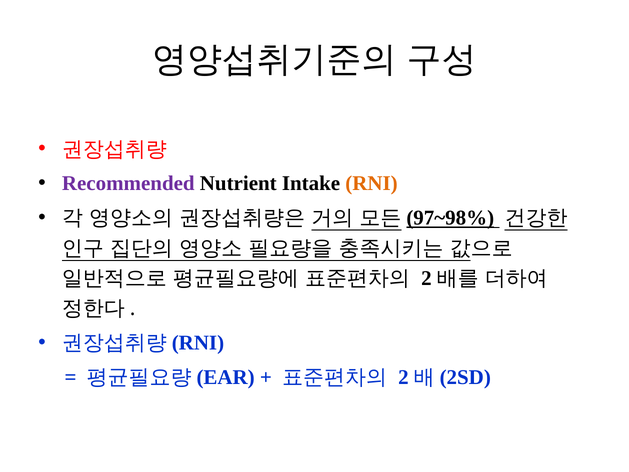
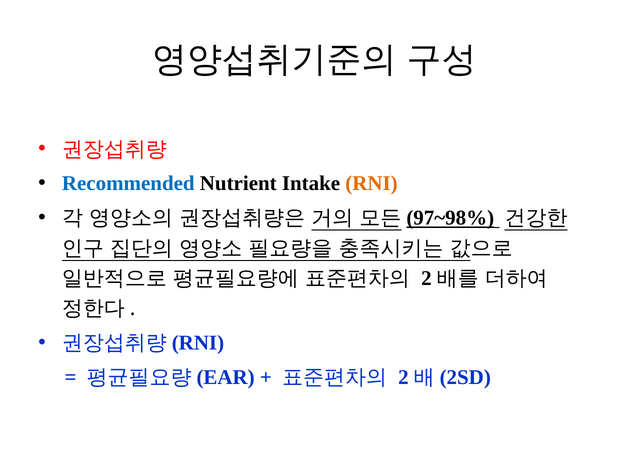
Recommended colour: purple -> blue (128, 183)
